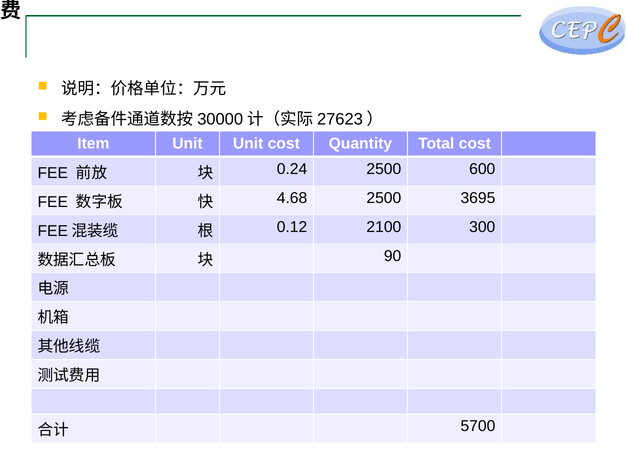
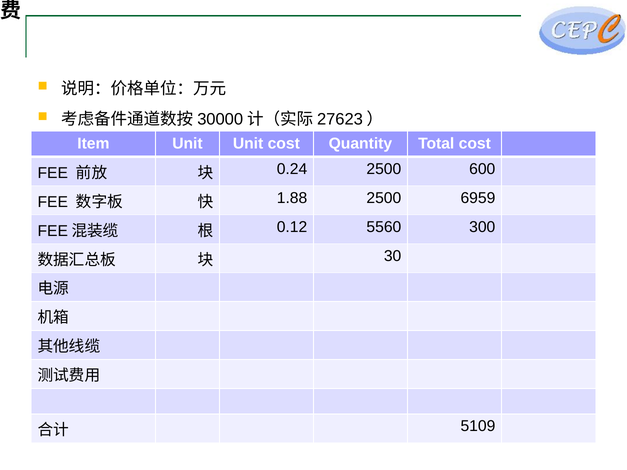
4.68: 4.68 -> 1.88 (292, 198)
3695: 3695 -> 6959 (478, 198)
2100: 2100 -> 5560 (384, 227)
90: 90 -> 30 (393, 256)
5700: 5700 -> 5109 (478, 426)
